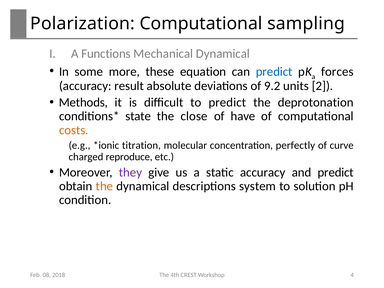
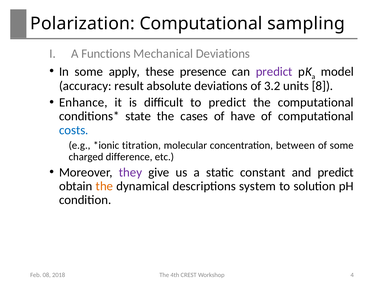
Mechanical Dynamical: Dynamical -> Deviations (223, 54)
more: more -> apply (124, 72)
equation: equation -> presence (203, 72)
predict colour: blue -> purple (274, 72)
forces: forces -> model (337, 72)
9.2: 9.2 -> 3.2 (272, 86)
2: 2 -> 8 (322, 86)
Methods: Methods -> Enhance (83, 102)
the deprotonation: deprotonation -> computational (316, 102)
close: close -> cases (194, 116)
costs colour: orange -> blue (74, 130)
perfectly: perfectly -> between (295, 145)
of curve: curve -> some (342, 145)
reproduce: reproduce -> difference (129, 157)
static accuracy: accuracy -> constant (263, 172)
